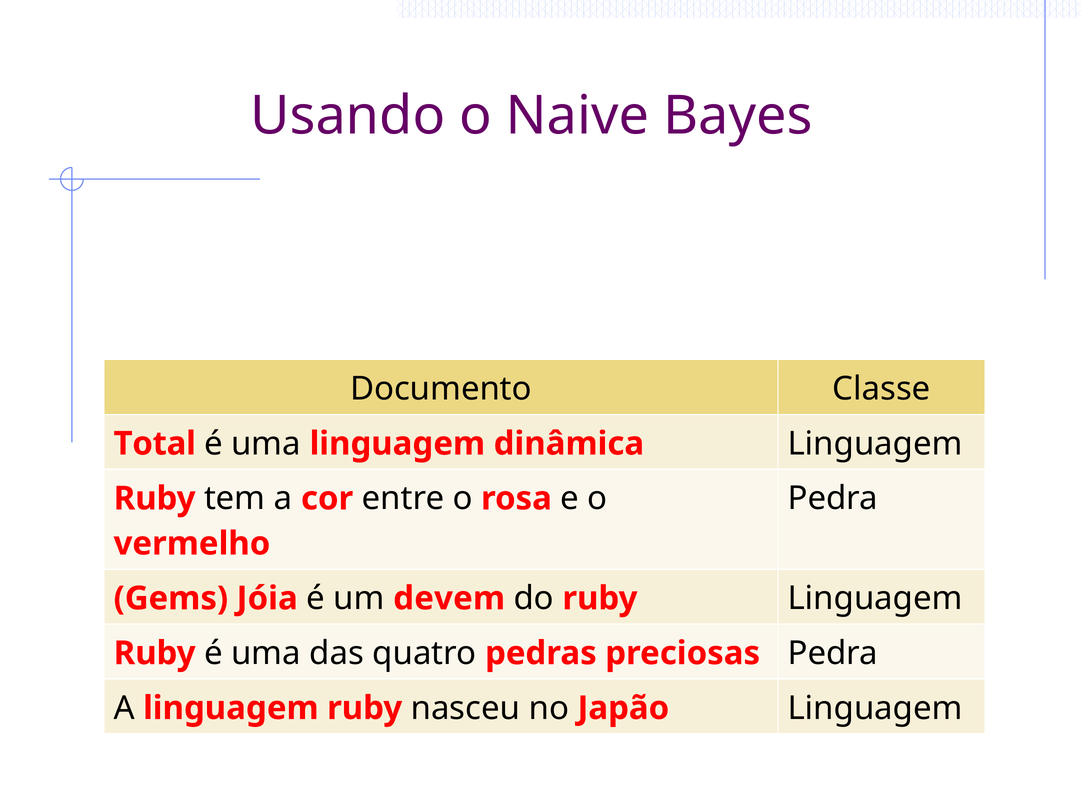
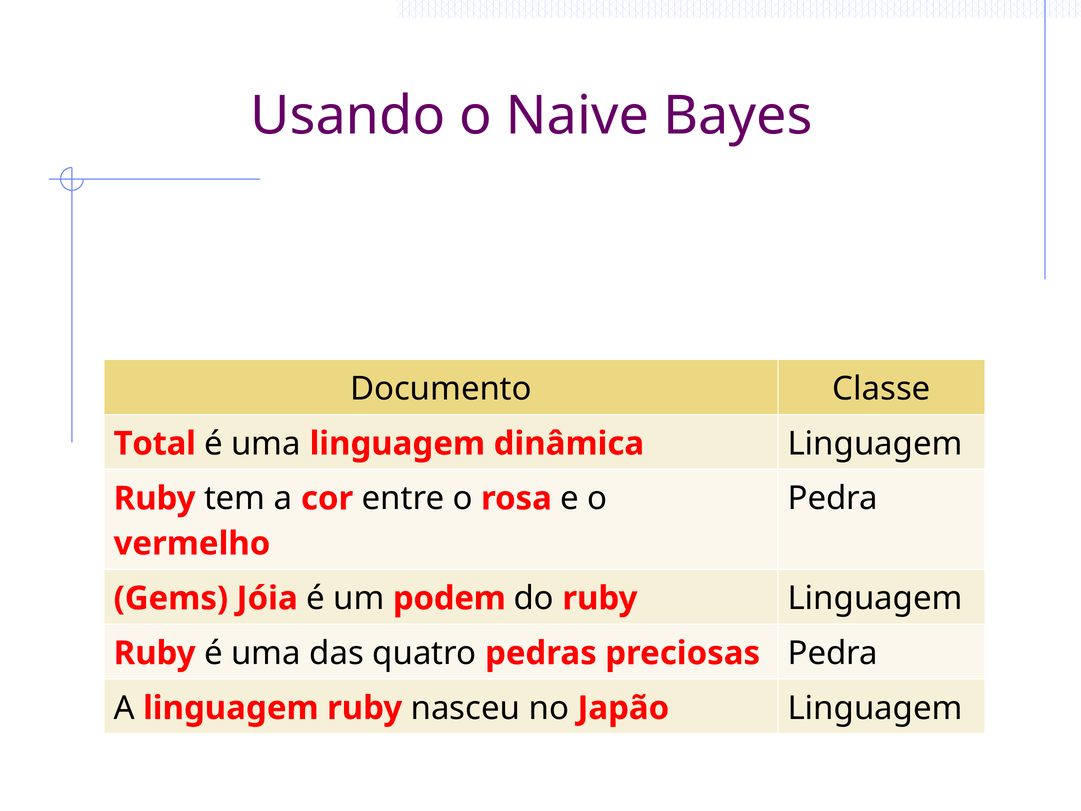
devem: devem -> podem (449, 598)
